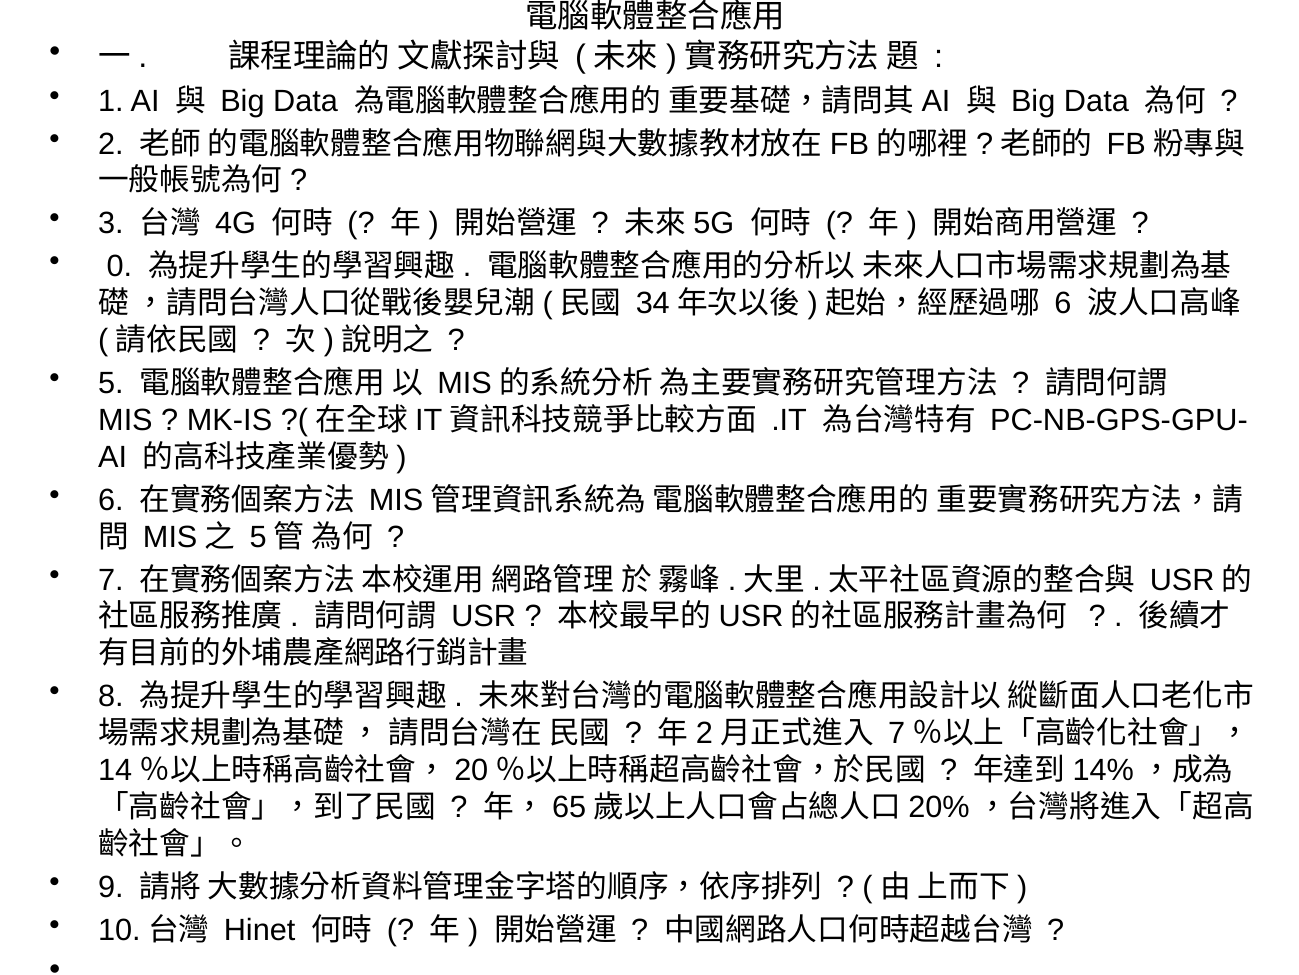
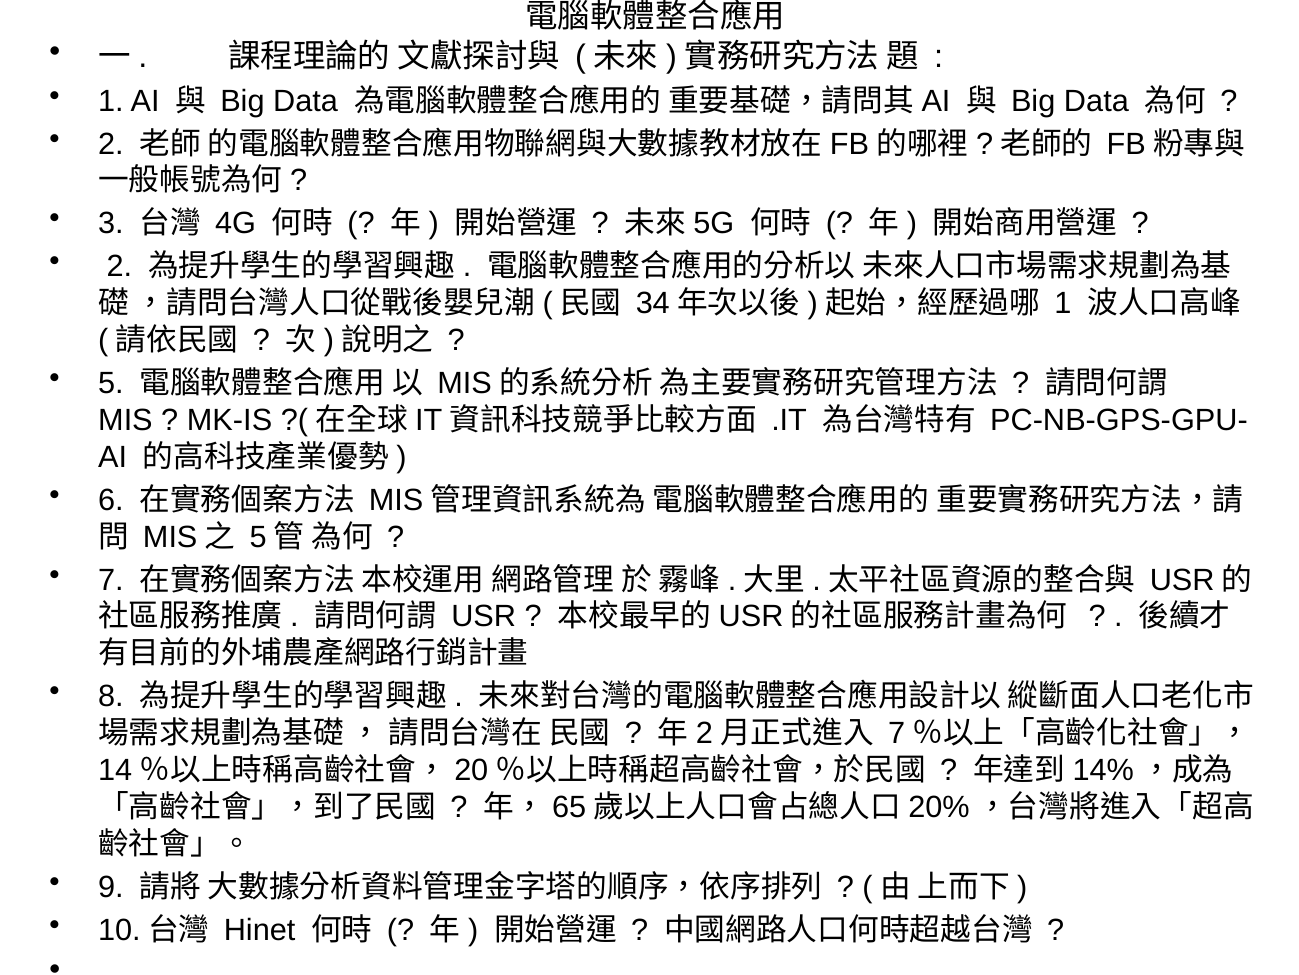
0: 0 -> 2 (119, 267)
6: 6 -> 1 (1063, 303)
